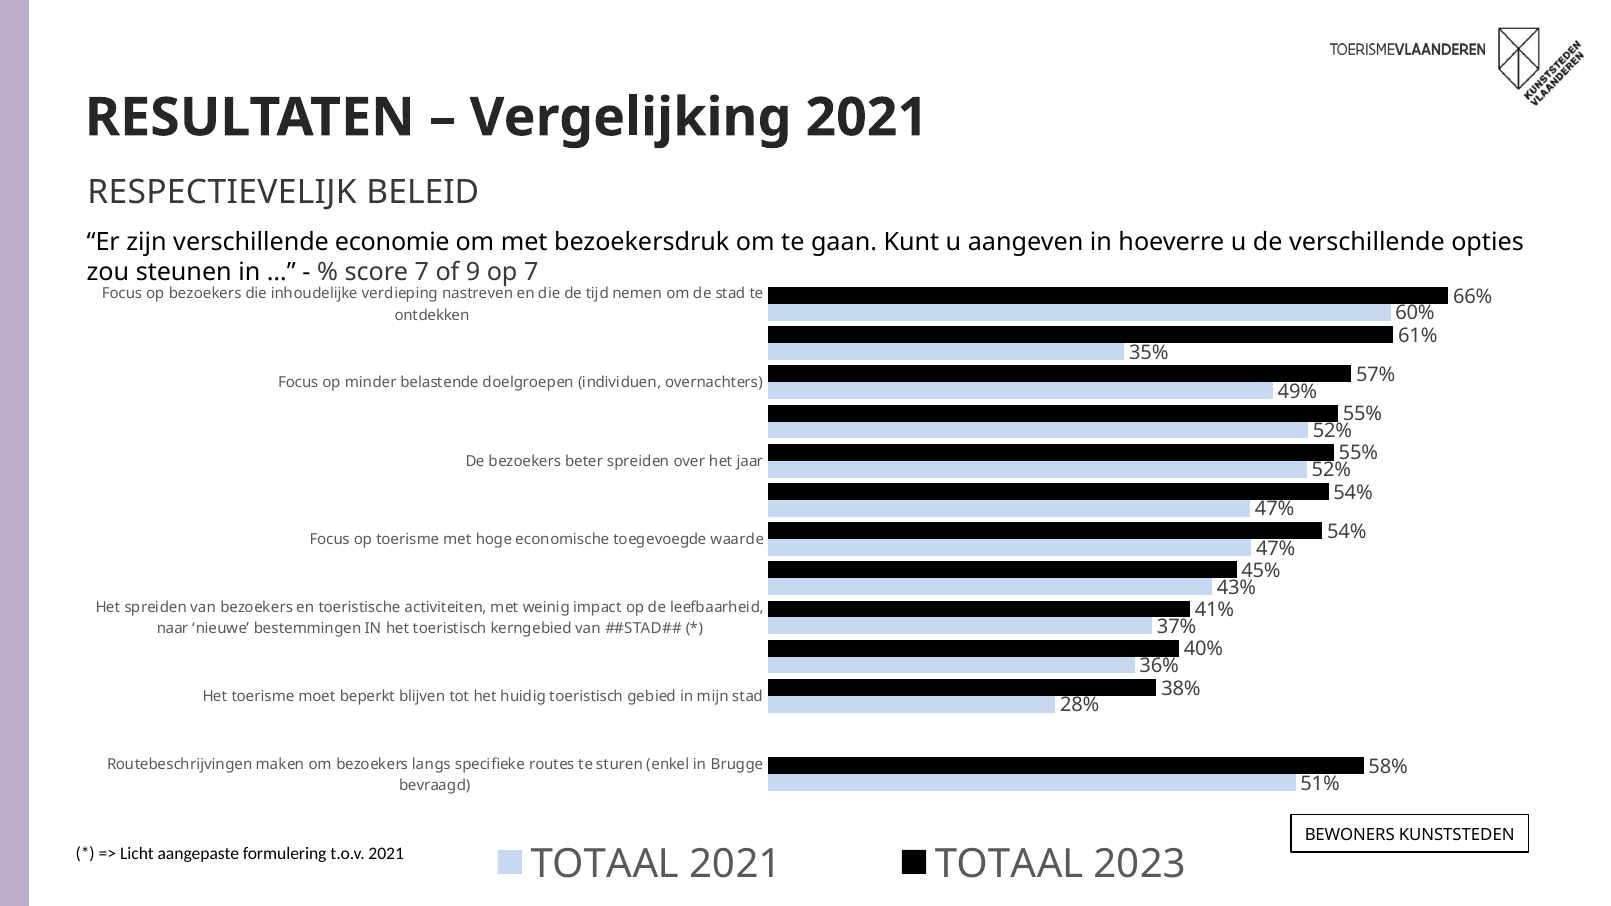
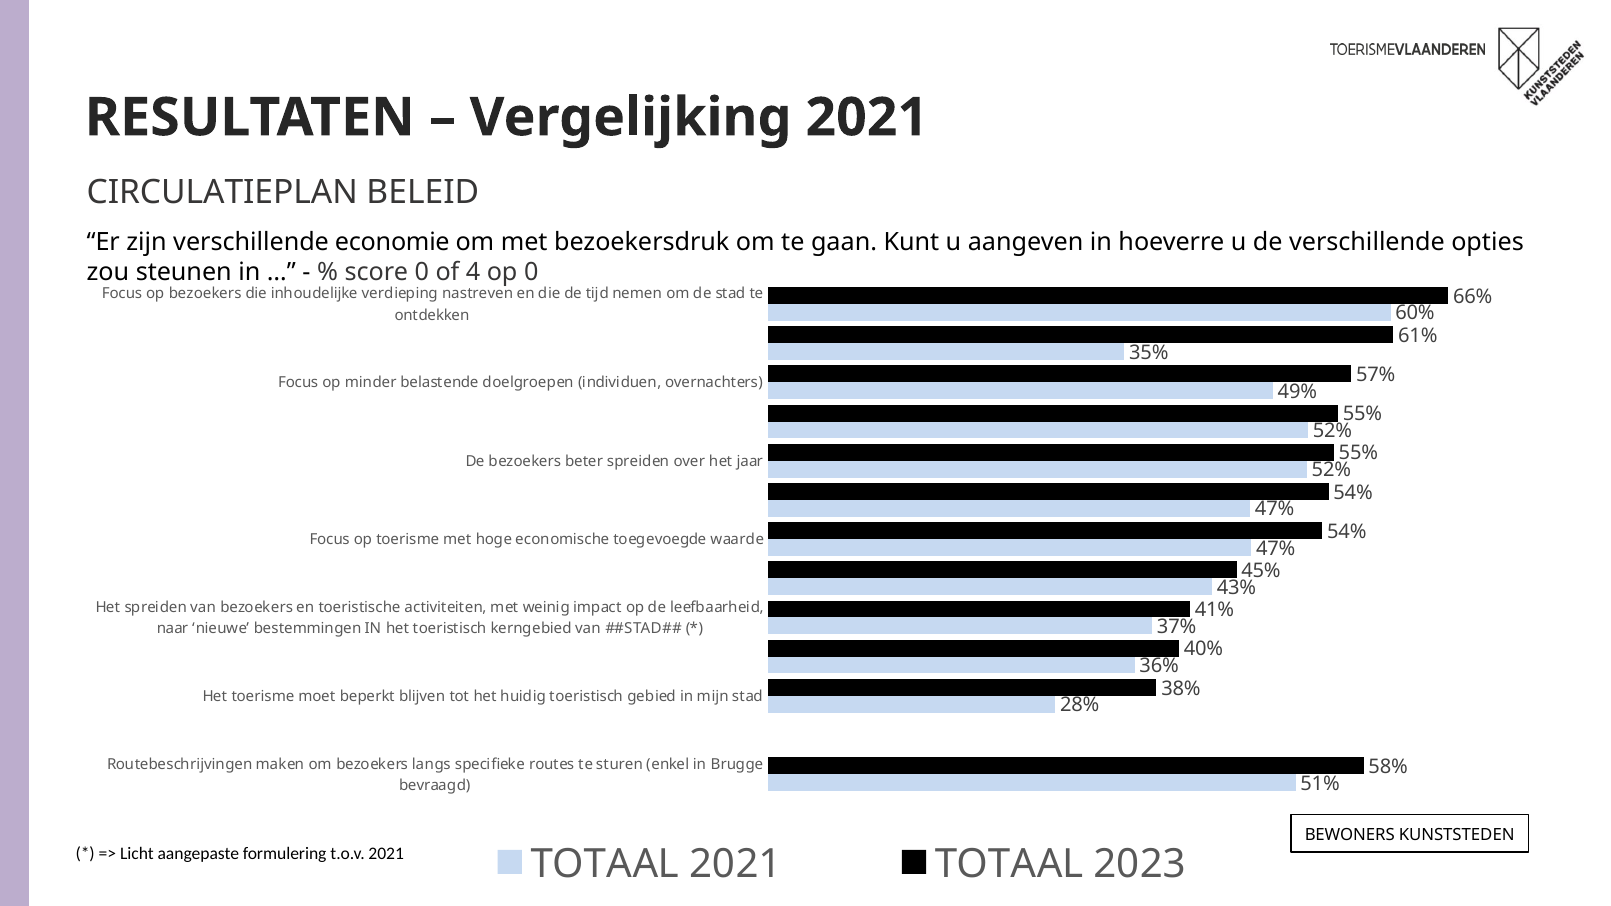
RESPECTIEVELIJK: RESPECTIEVELIJK -> CIRCULATIEPLAN (222, 193)
score 7: 7 -> 0 (422, 273)
9: 9 -> 4 (473, 273)
op 7: 7 -> 0 (531, 273)
